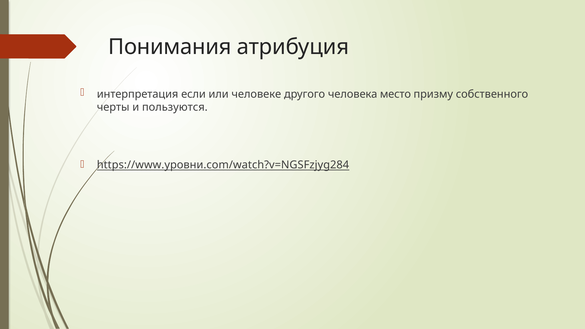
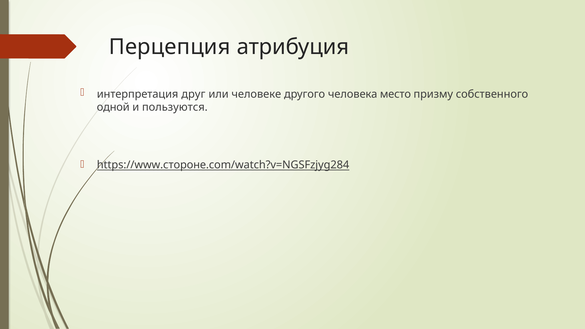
Понимания: Понимания -> Перцепция (170, 47)
если: если -> друг (193, 94)
черты: черты -> одной (113, 107)
https://www.уровни.com/watch?v=NGSFzjyg284: https://www.уровни.com/watch?v=NGSFzjyg284 -> https://www.стороне.com/watch?v=NGSFzjyg284 (223, 165)
